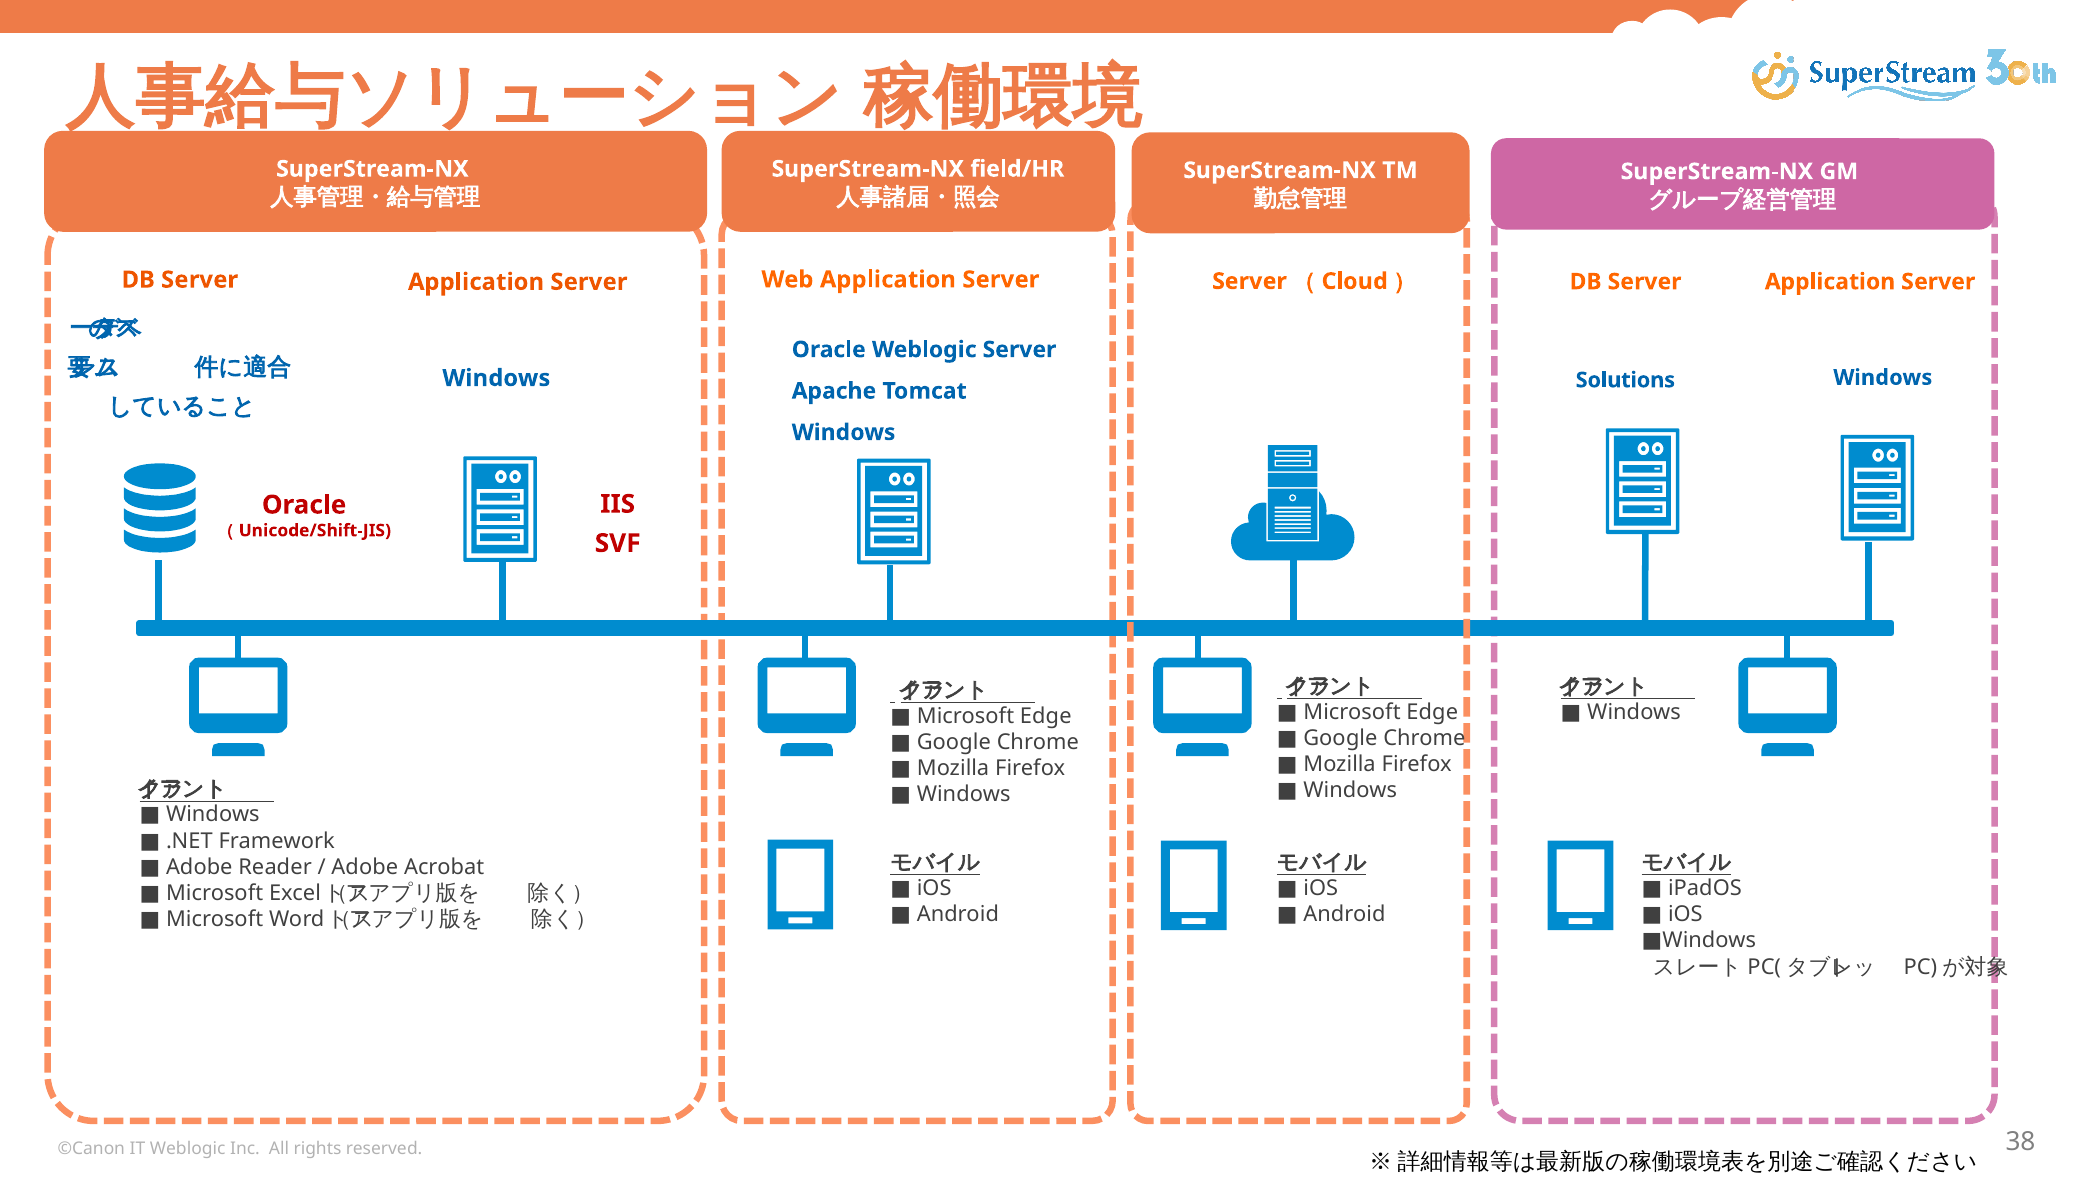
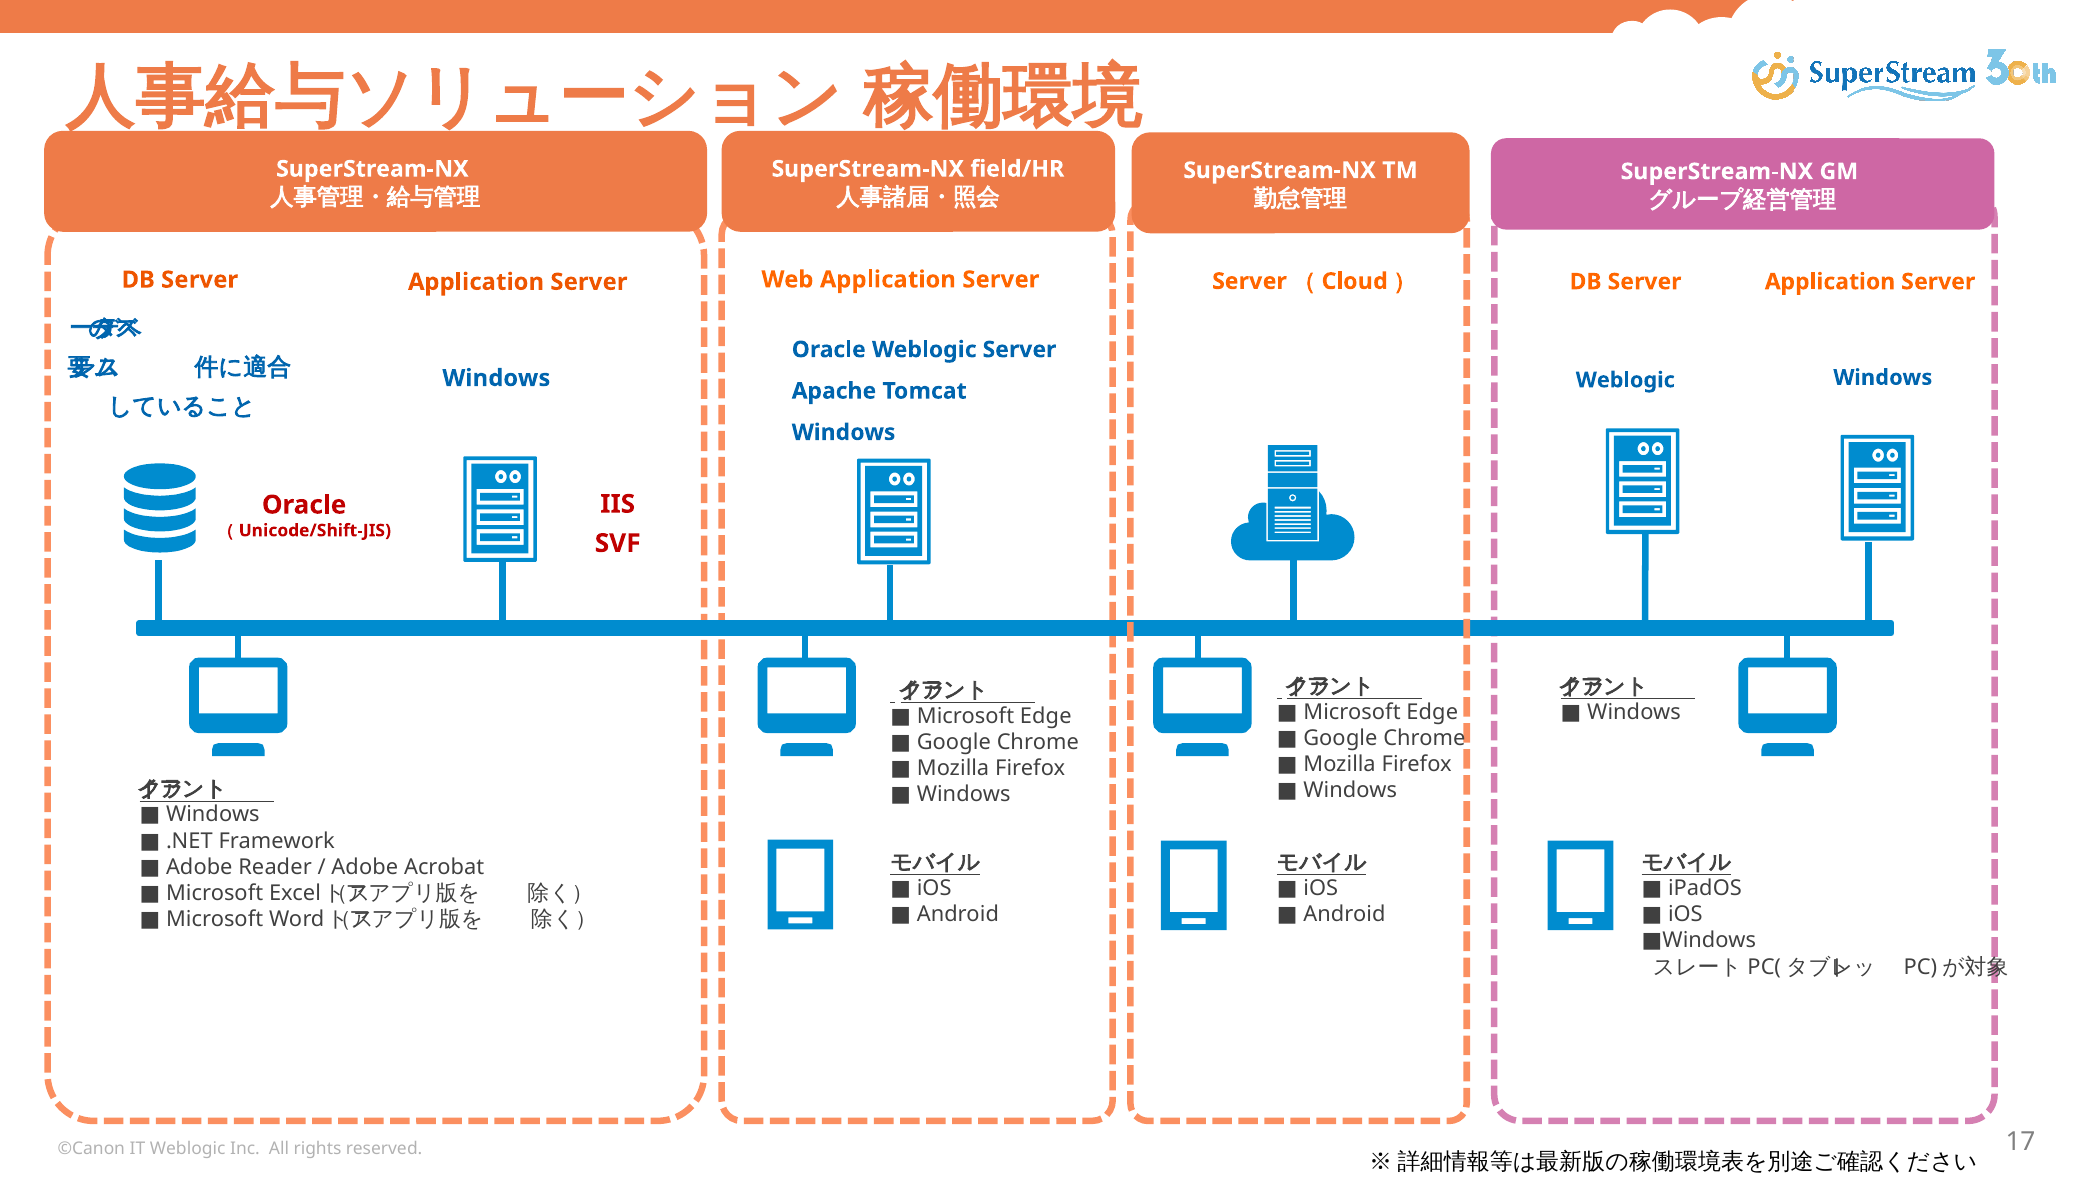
Solutions: Solutions -> Weblogic (1625, 380)
38: 38 -> 17 (2021, 1142)
